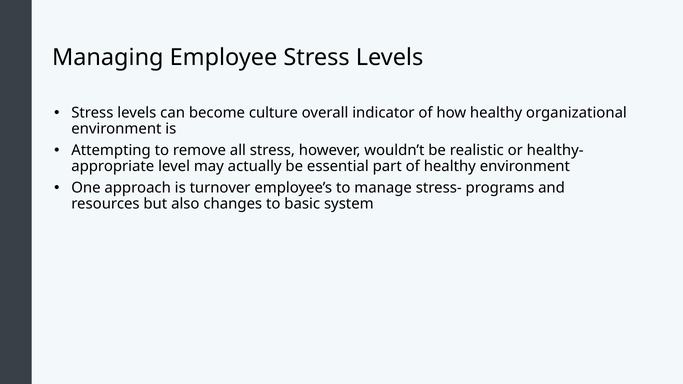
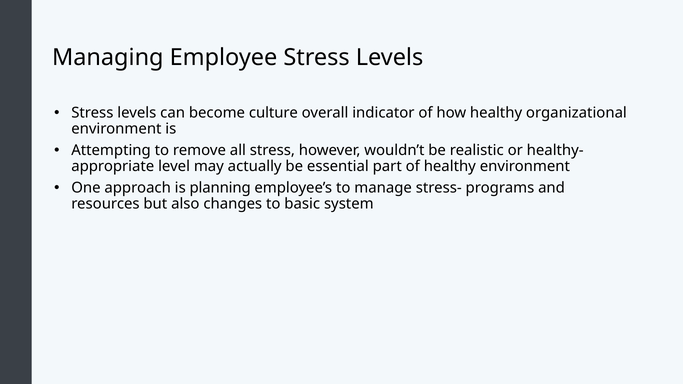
turnover: turnover -> planning (220, 188)
